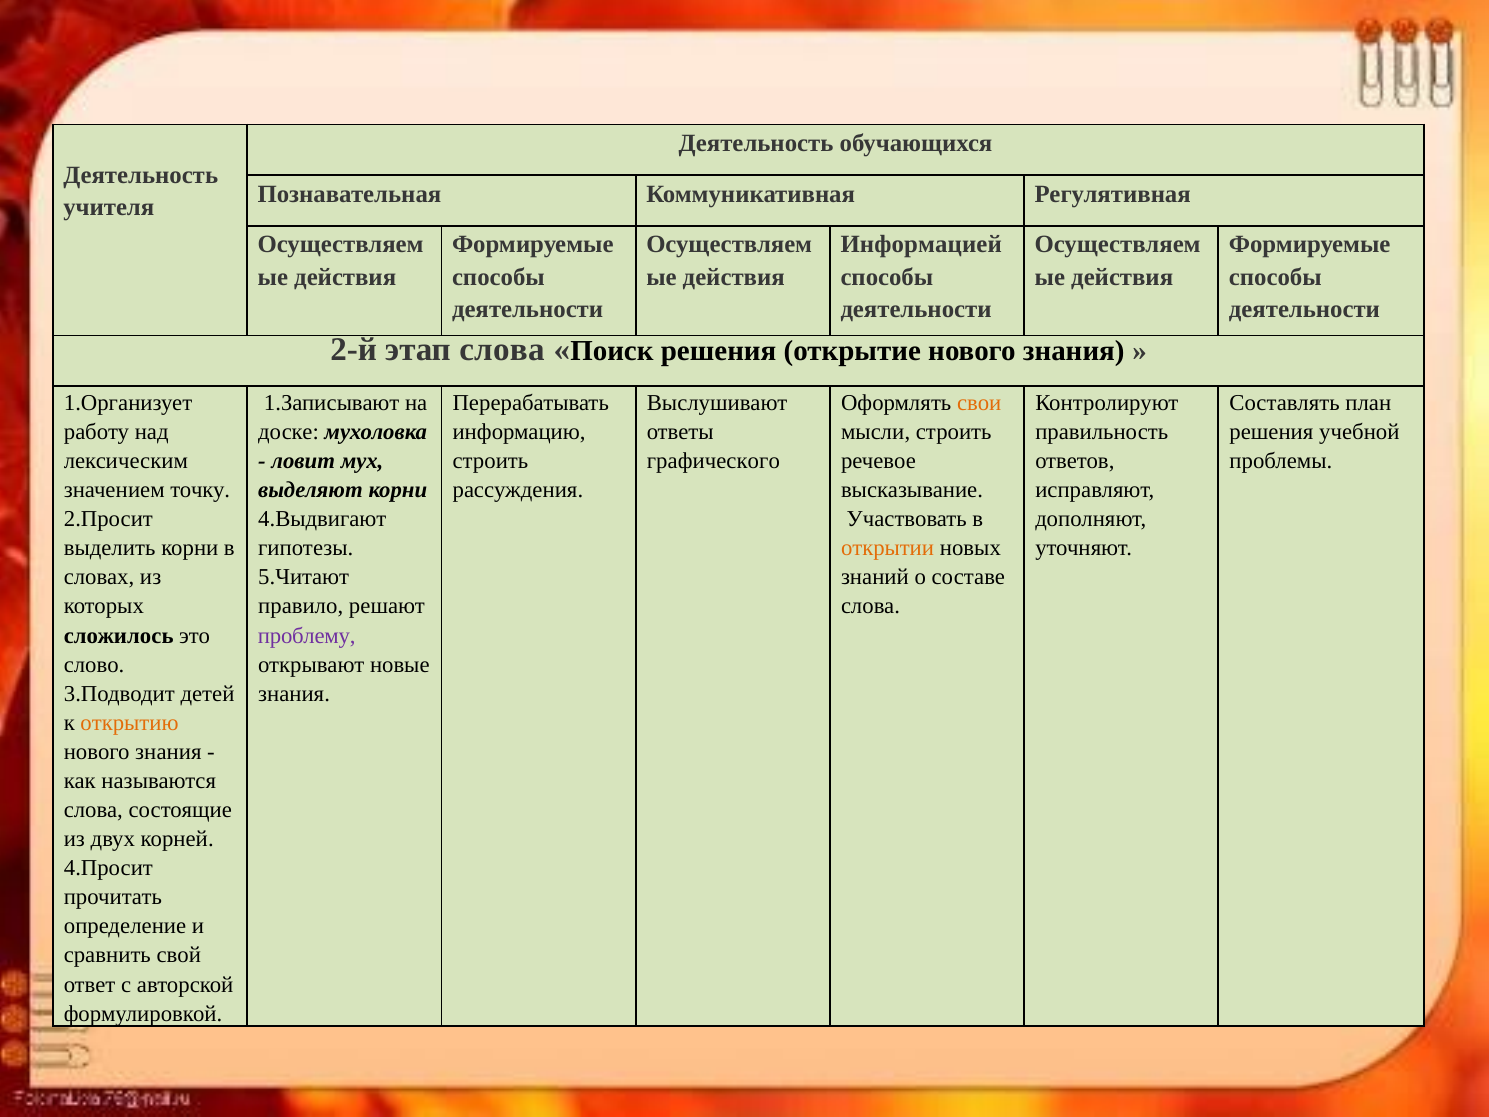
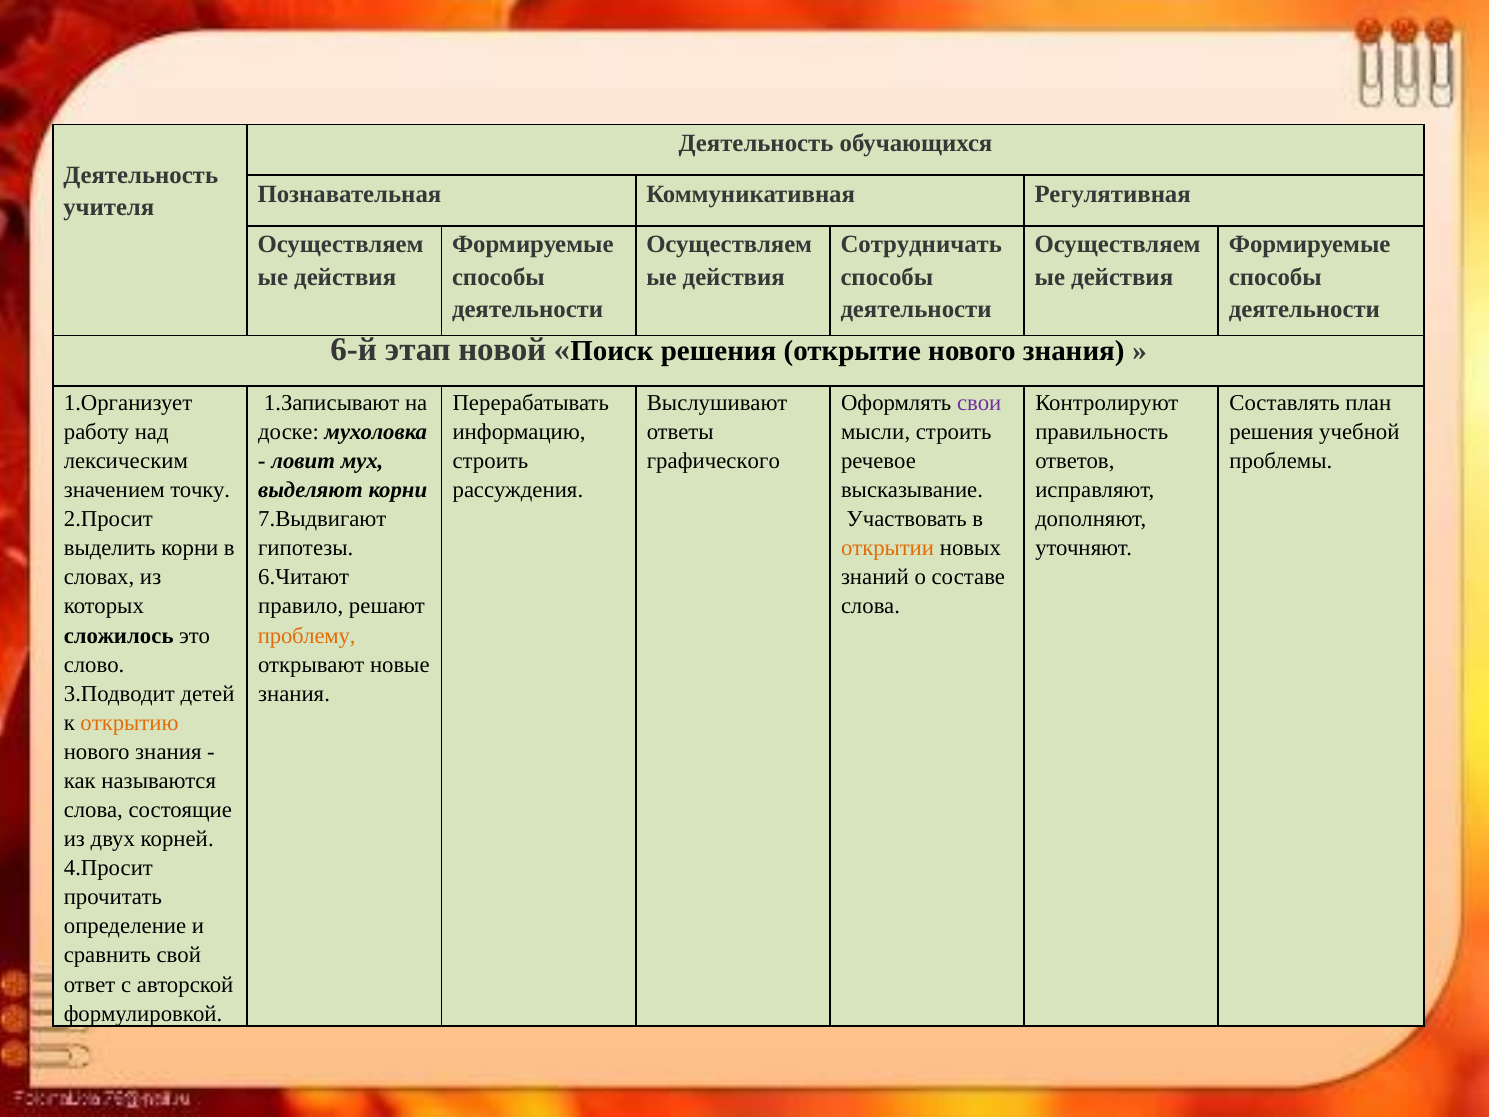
Информацией: Информацией -> Сотрудничать (921, 245)
2-й: 2-й -> 6-й (354, 350)
этап слова: слова -> новой (502, 350)
свои colour: orange -> purple (979, 403)
4.Выдвигают: 4.Выдвигают -> 7.Выдвигают (322, 519)
5.Читают: 5.Читают -> 6.Читают (304, 577)
проблему colour: purple -> orange (307, 635)
